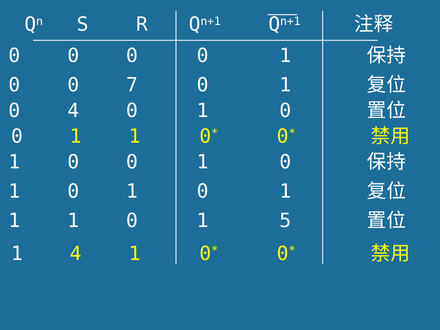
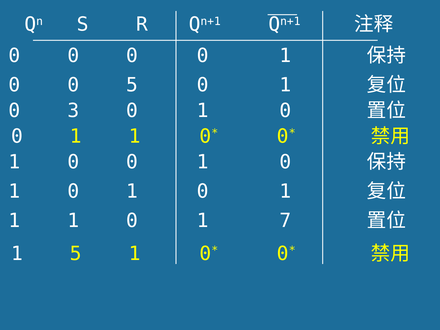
0 7: 7 -> 5 (132, 85)
0 4: 4 -> 3 (73, 111)
5: 5 -> 7 (285, 221)
1 4: 4 -> 5 (76, 254)
